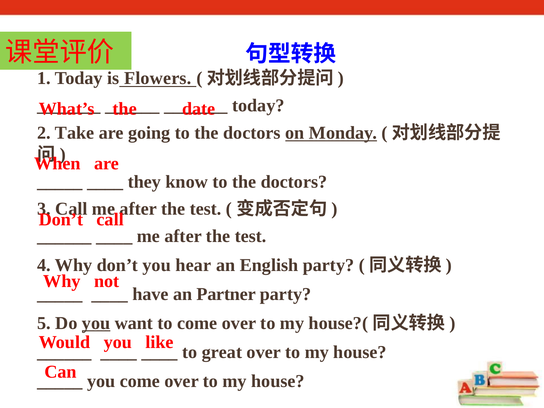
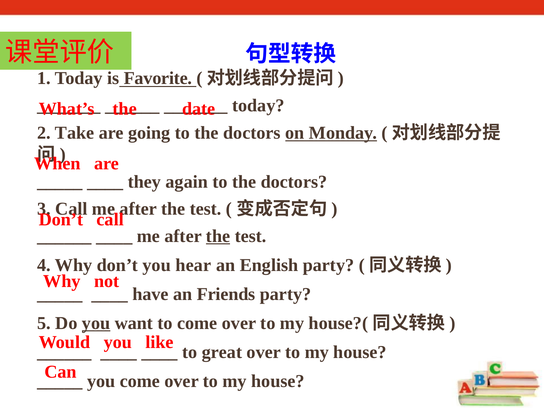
Flowers: Flowers -> Favorite (158, 78)
know: know -> again (187, 182)
the underline: none -> present (218, 236)
Partner: Partner -> Friends (226, 294)
